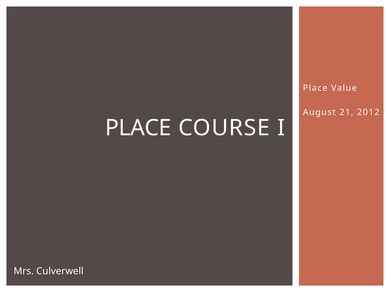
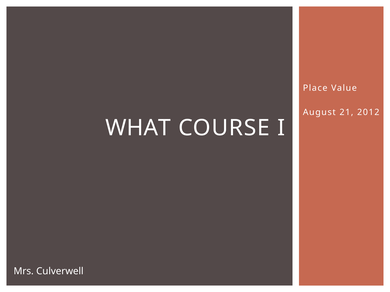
PLACE: PLACE -> WHAT (138, 128)
